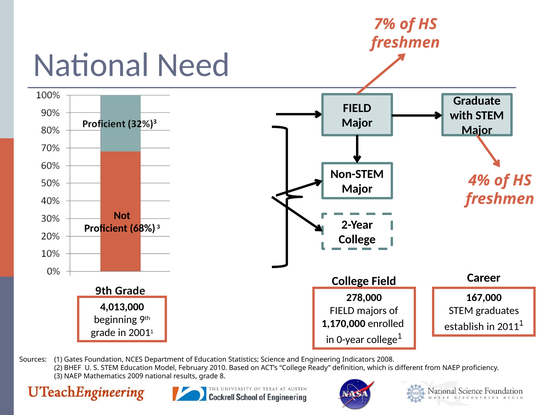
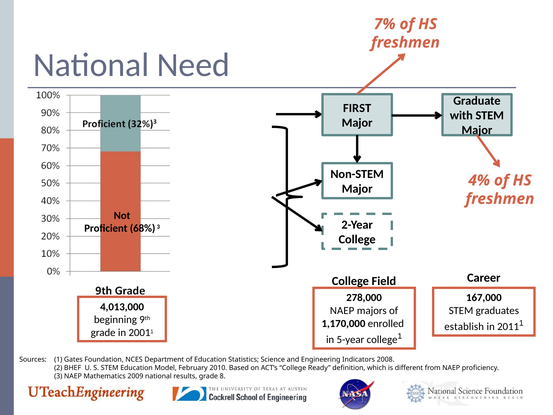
FIELD: FIELD -> FIRST (357, 108)
FIELD: FIELD -> NAEP (342, 310)
0-year: 0-year -> 5-year (350, 339)
